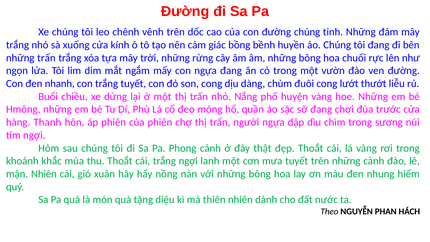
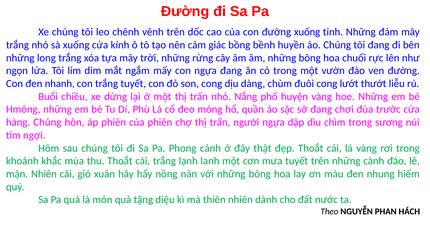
đường chúng: chúng -> xuống (307, 32)
những trấn: trấn -> long (46, 58)
hàng Thanh: Thanh -> Chúng (47, 122)
trắng ngợi: ngợi -> lạnh (188, 161)
